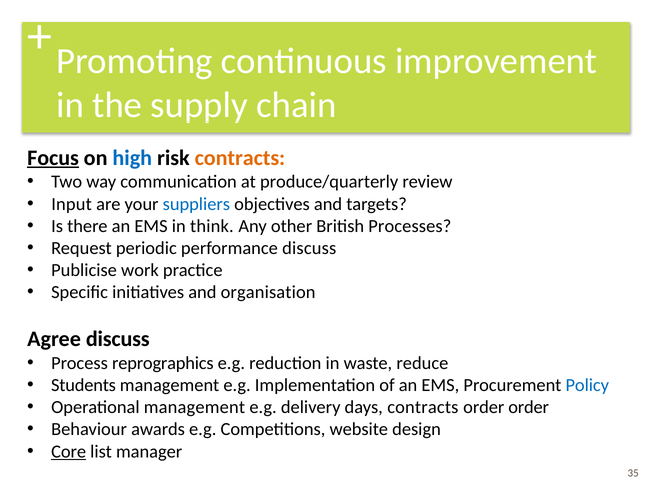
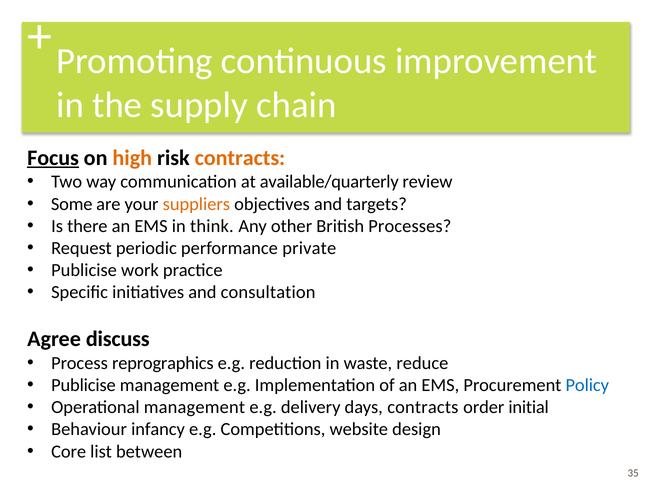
high colour: blue -> orange (132, 158)
produce/quarterly: produce/quarterly -> available/quarterly (329, 182)
Input: Input -> Some (72, 204)
suppliers colour: blue -> orange (196, 204)
performance discuss: discuss -> private (309, 248)
organisation: organisation -> consultation (268, 293)
Students: Students -> Publicise (83, 385)
order order: order -> initial (529, 407)
awards: awards -> infancy (158, 430)
Core underline: present -> none (69, 452)
manager: manager -> between (149, 452)
